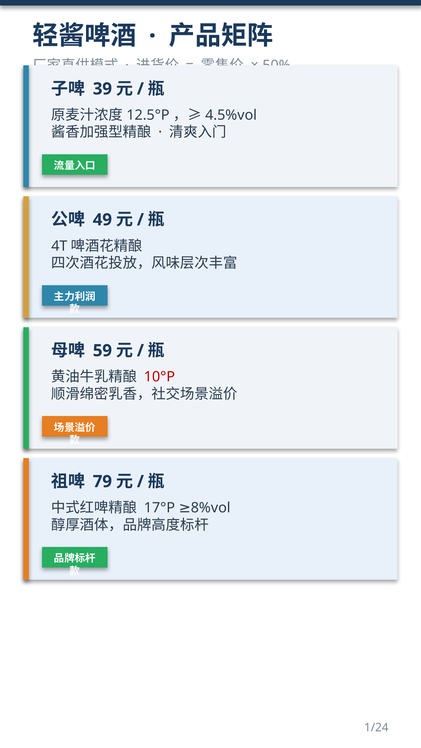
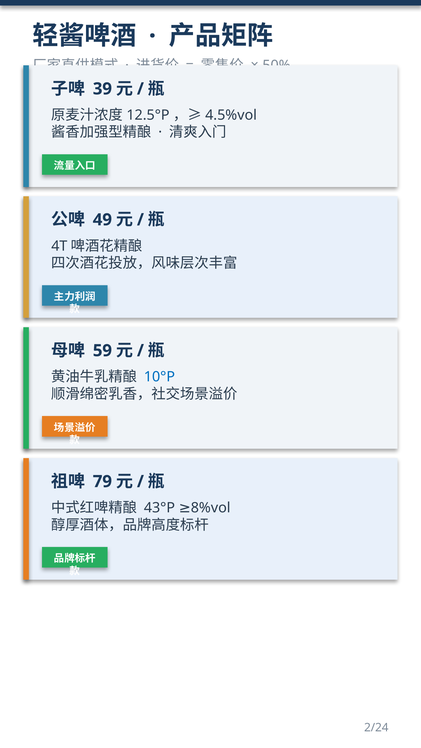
10°P colour: red -> blue (159, 377)
17°P: 17°P -> 43°P (159, 508)
1/24: 1/24 -> 2/24 (376, 728)
